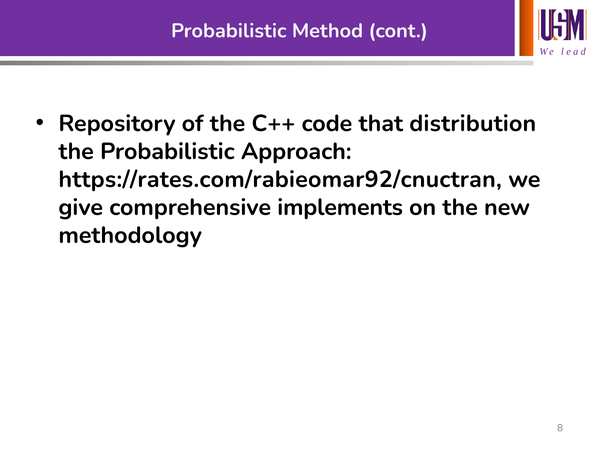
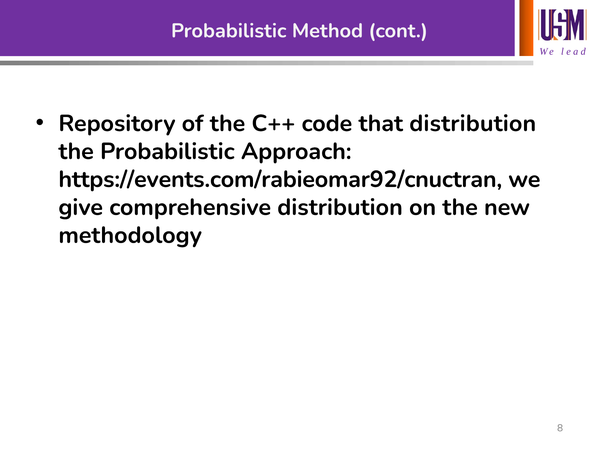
https://rates.com/rabieomar92/cnuctran: https://rates.com/rabieomar92/cnuctran -> https://events.com/rabieomar92/cnuctran (280, 179)
comprehensive implements: implements -> distribution (340, 207)
